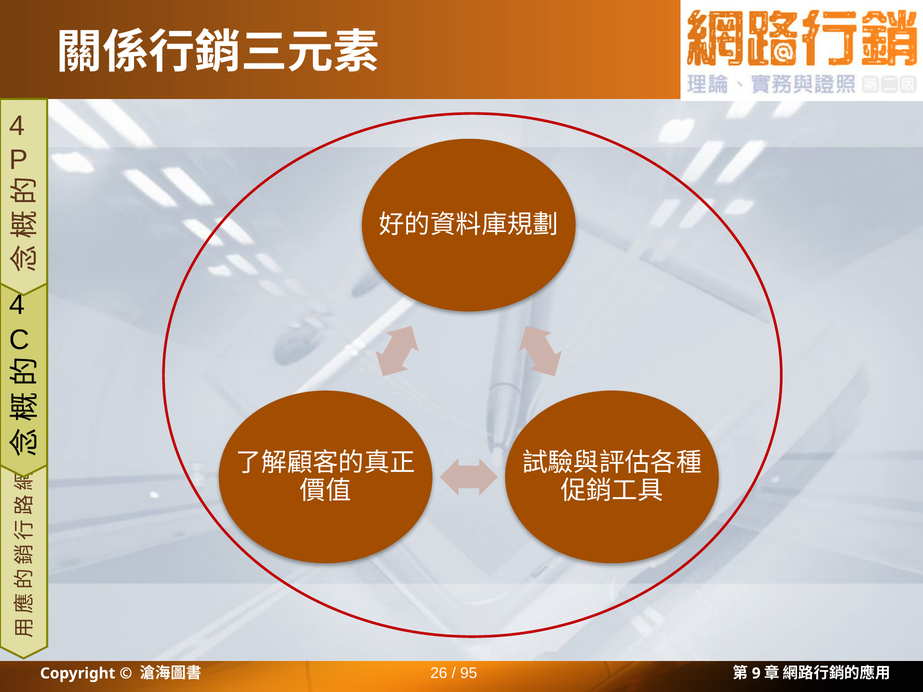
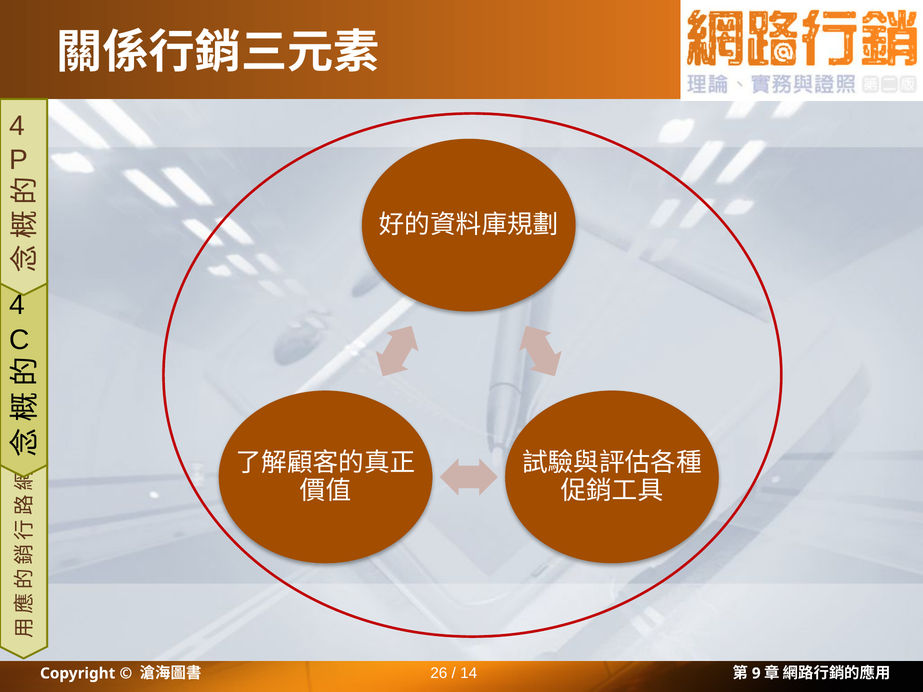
95: 95 -> 14 (469, 674)
